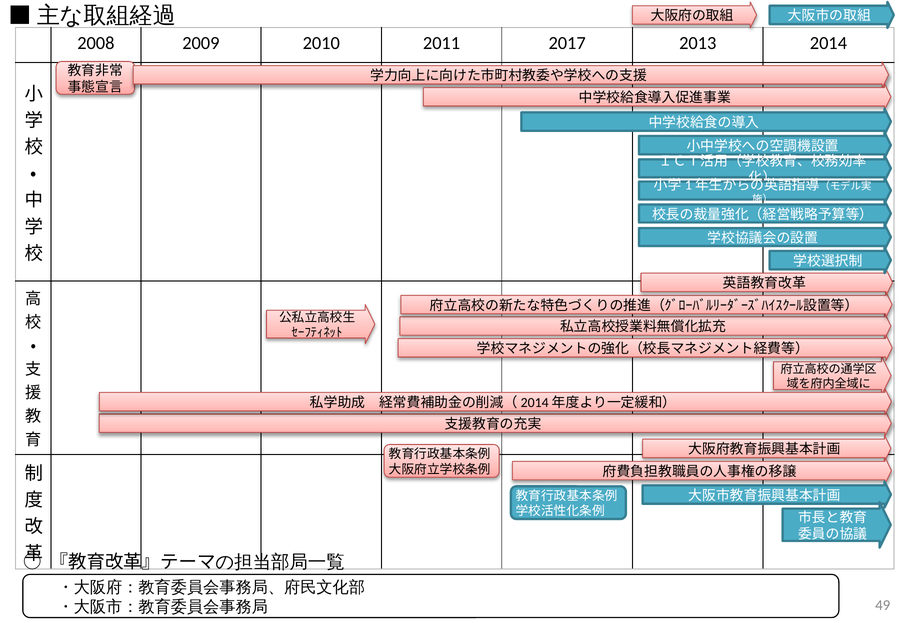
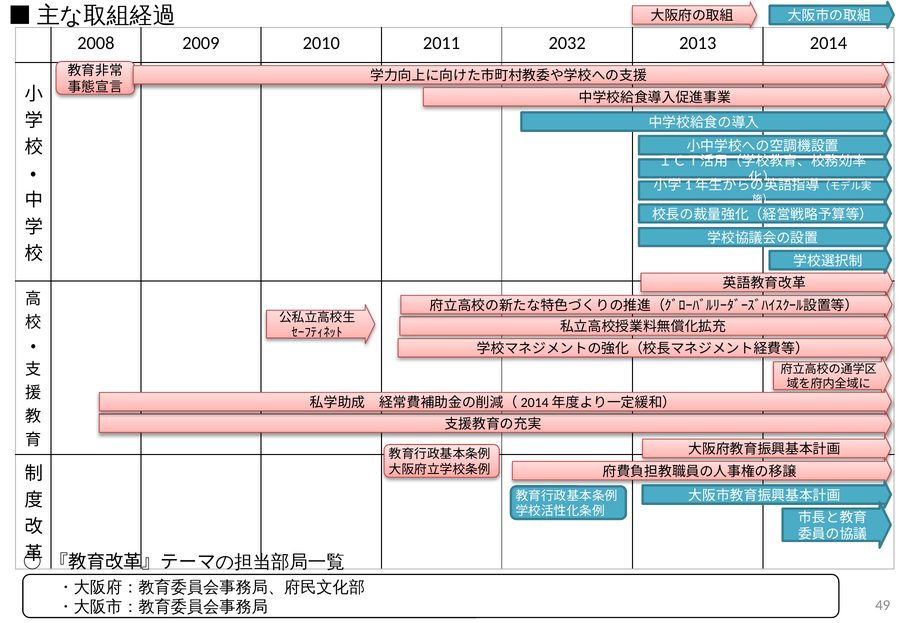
2017: 2017 -> 2032 (567, 43)
